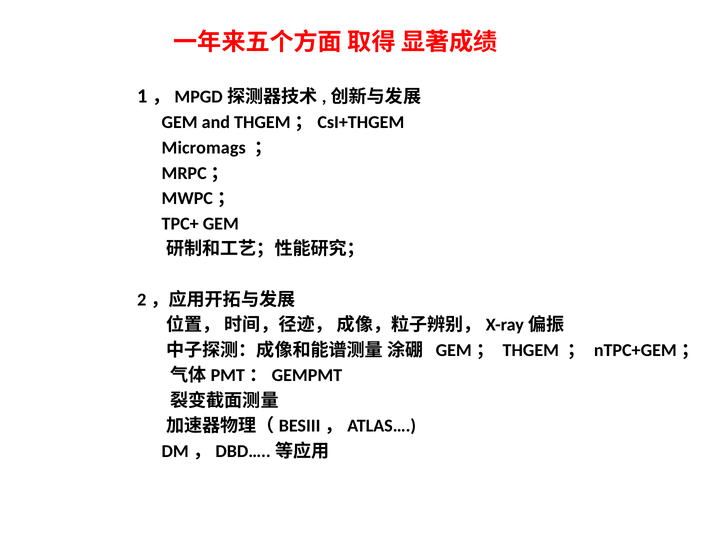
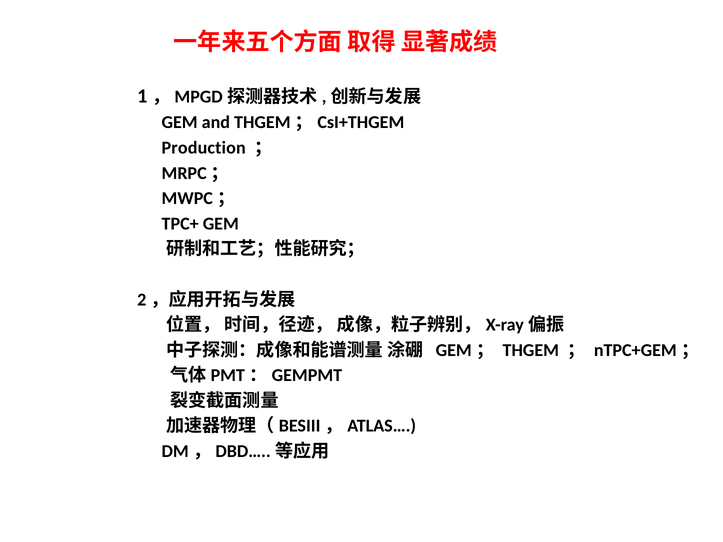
Micromags: Micromags -> Production (204, 148)
